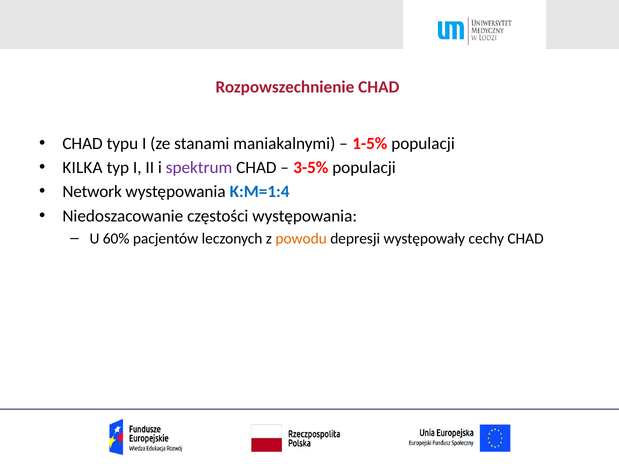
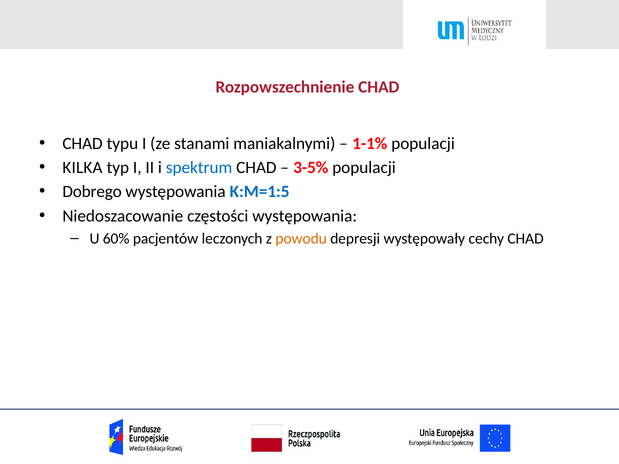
1-5%: 1-5% -> 1-1% (370, 144)
spektrum colour: purple -> blue (199, 168)
Network: Network -> Dobrego (92, 192)
K:M=1:4: K:M=1:4 -> K:M=1:5 (260, 192)
